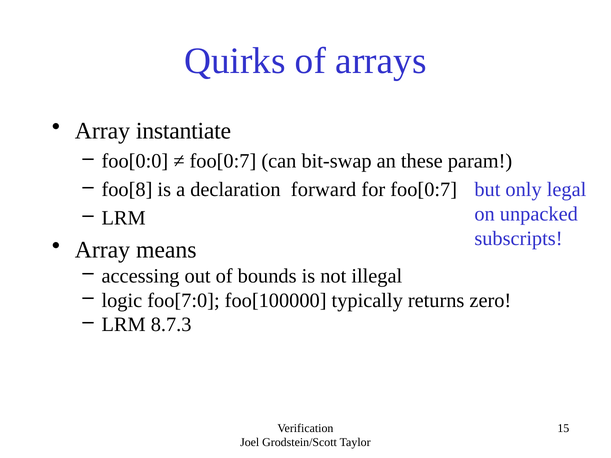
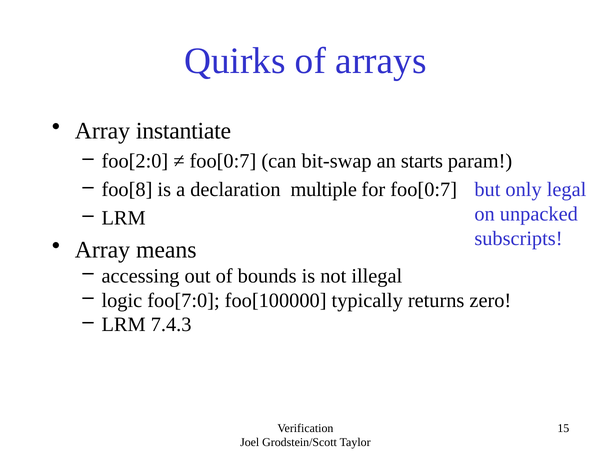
foo[0:0: foo[0:0 -> foo[2:0 (135, 161)
these: these -> starts (422, 161)
forward: forward -> multiple (324, 190)
8.7.3: 8.7.3 -> 7.4.3 (171, 325)
